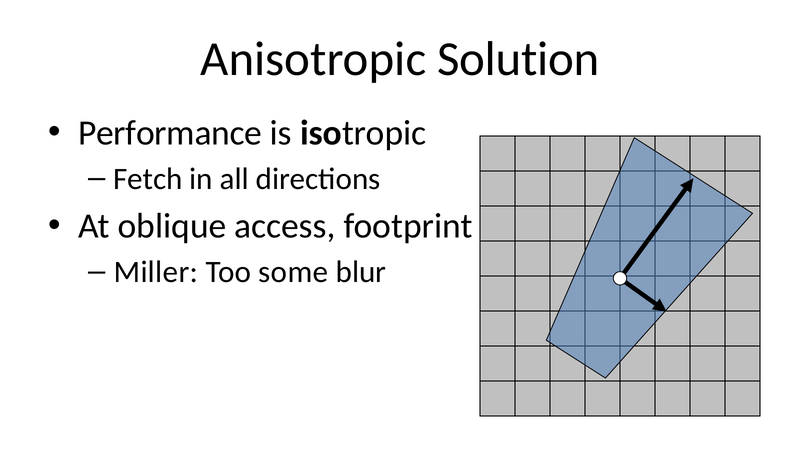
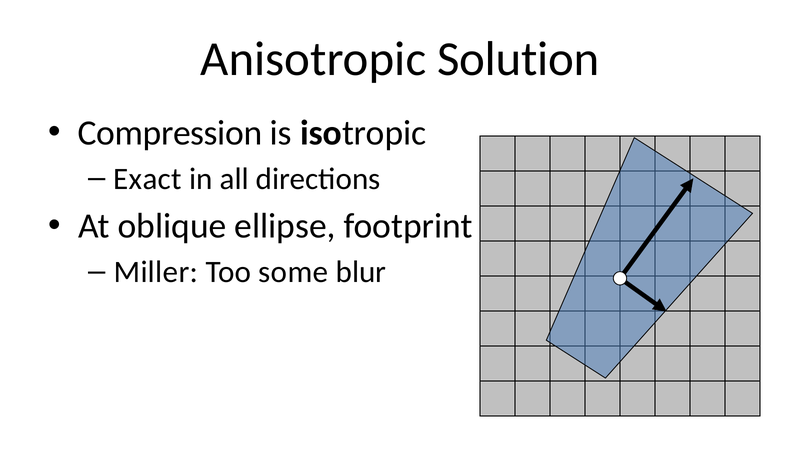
Performance: Performance -> Compression (170, 133)
Fetch: Fetch -> Exact (148, 179)
access: access -> ellipse (285, 226)
